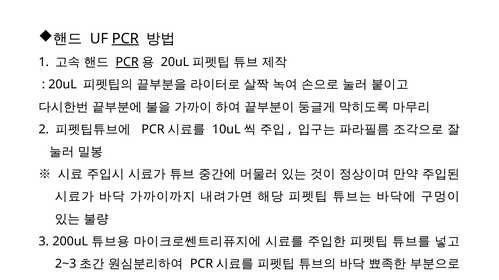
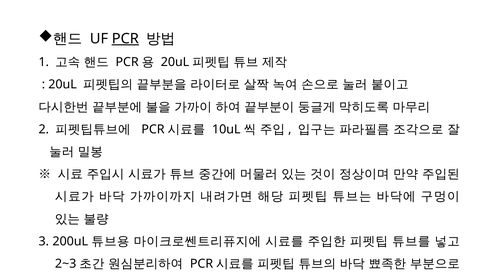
PCR underline: present -> none (127, 62)
